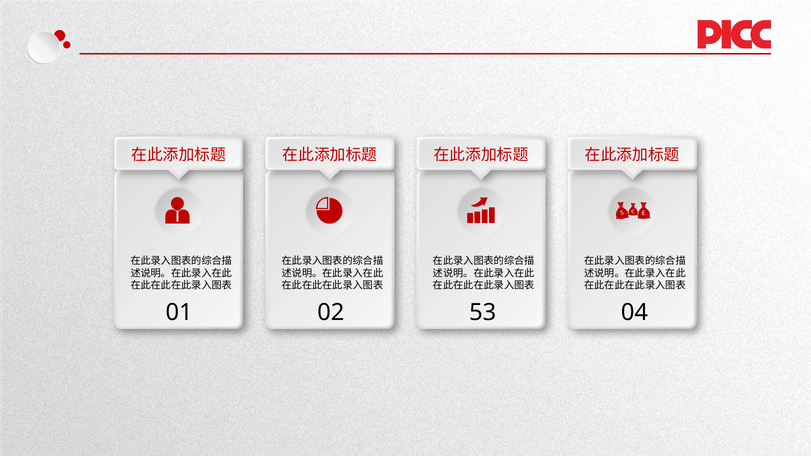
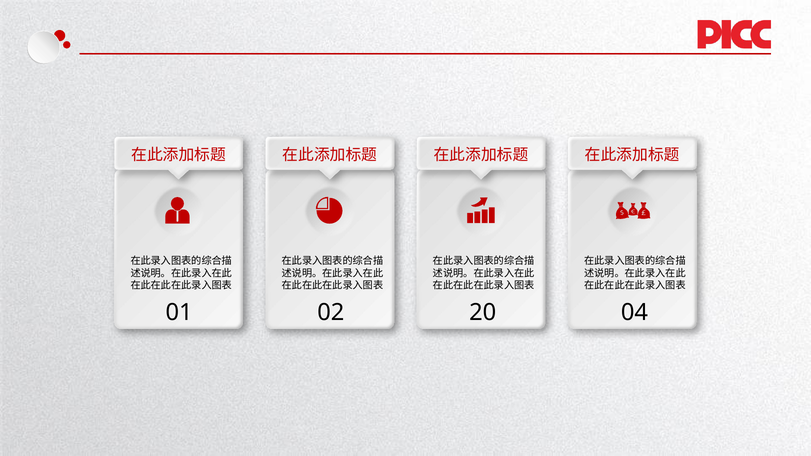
53: 53 -> 20 (483, 312)
